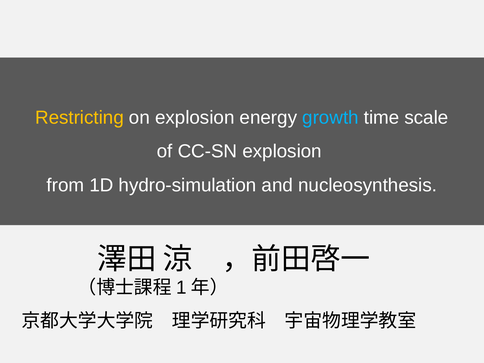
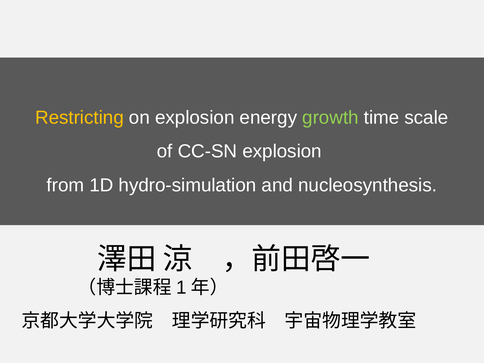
growth colour: light blue -> light green (330, 118)
